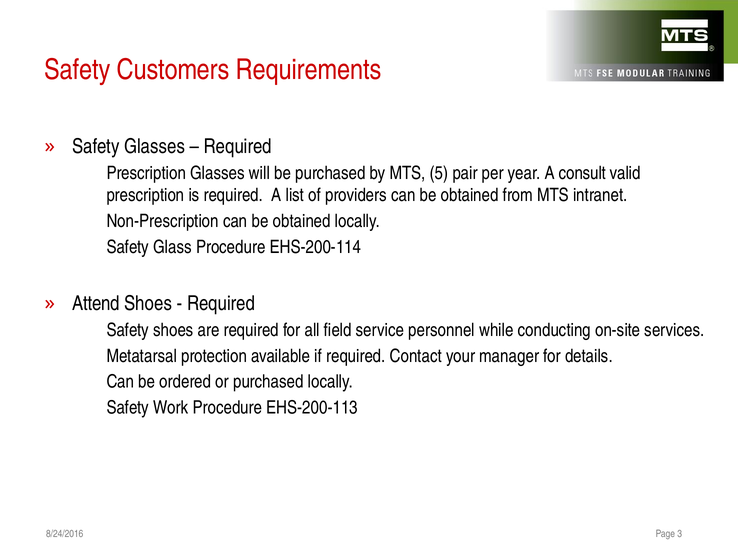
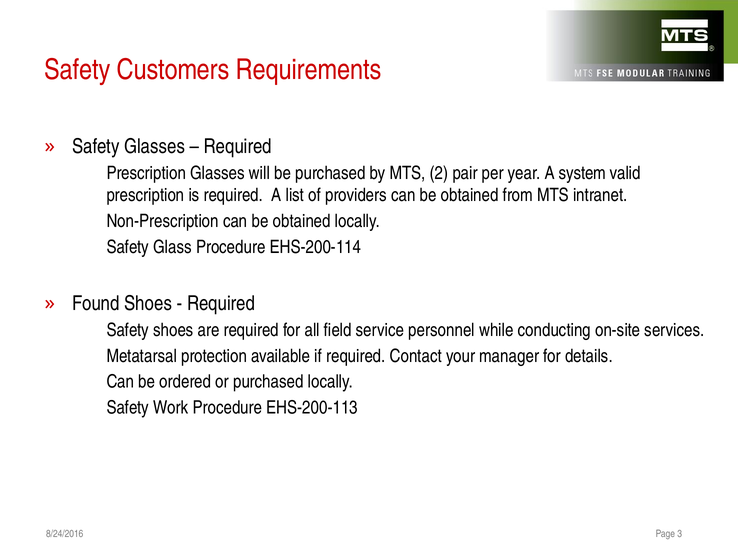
5: 5 -> 2 (439, 173)
consult: consult -> system (582, 173)
Attend: Attend -> Found (96, 304)
